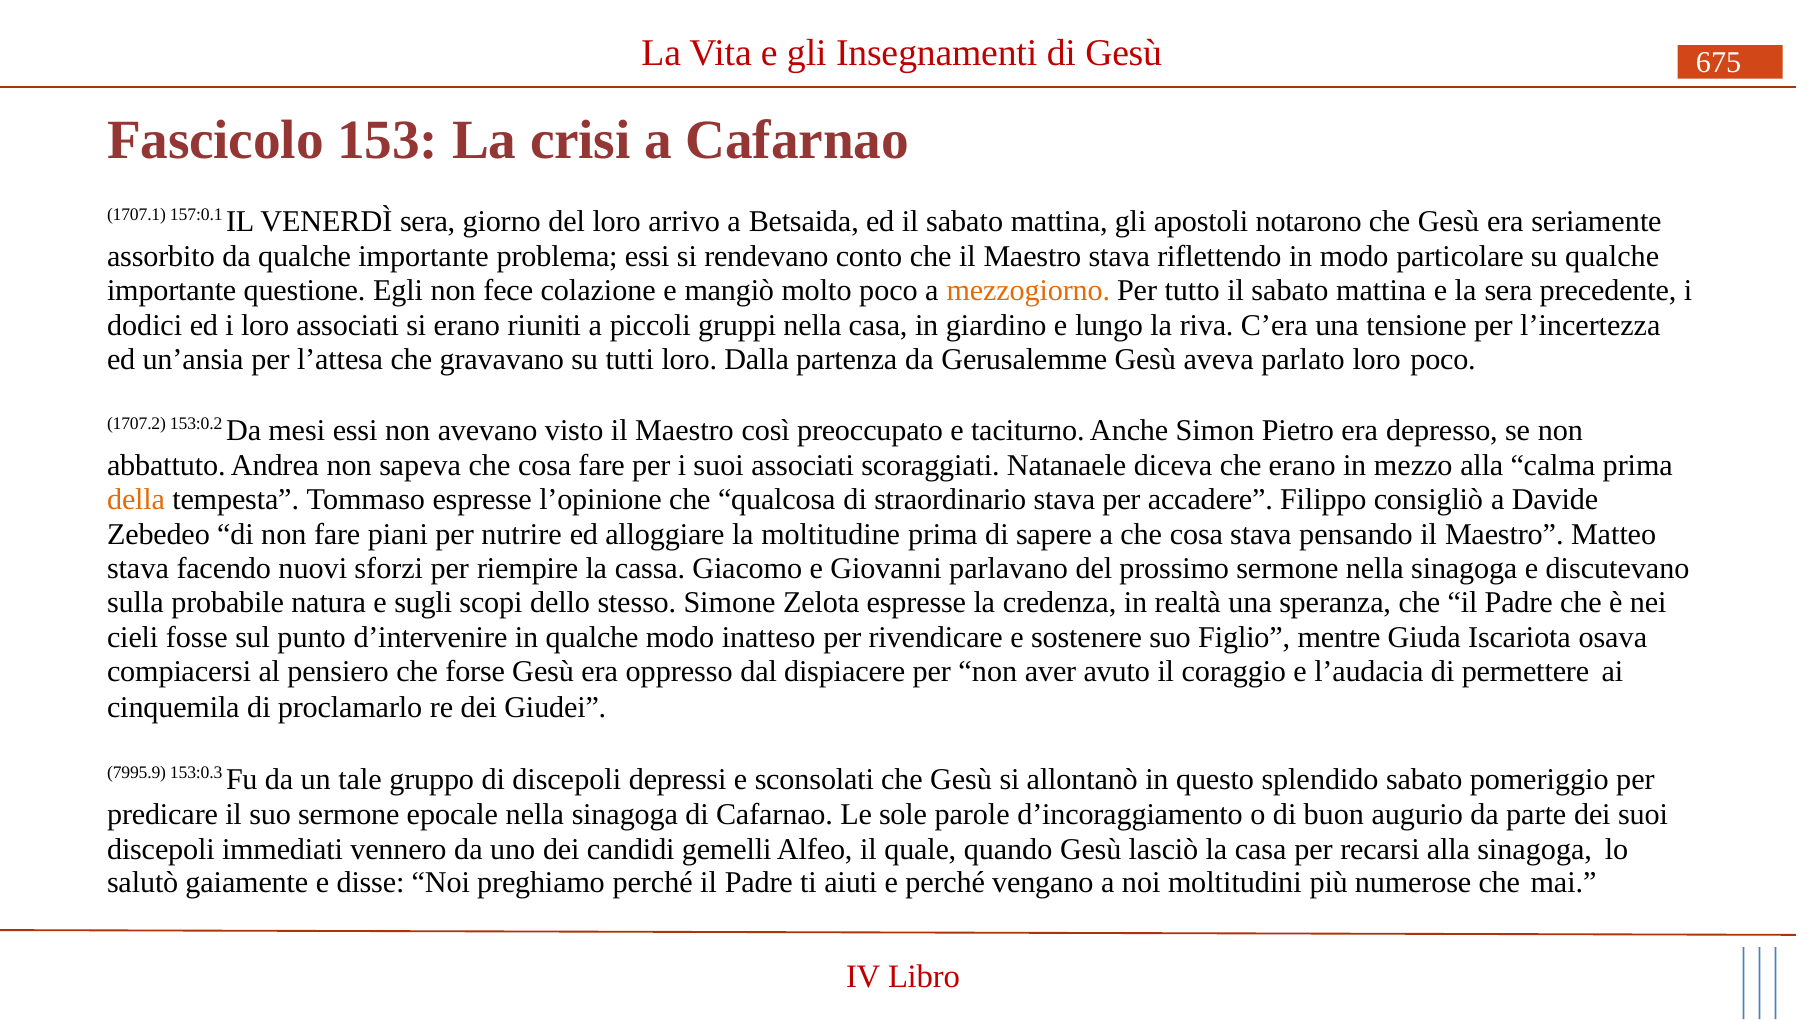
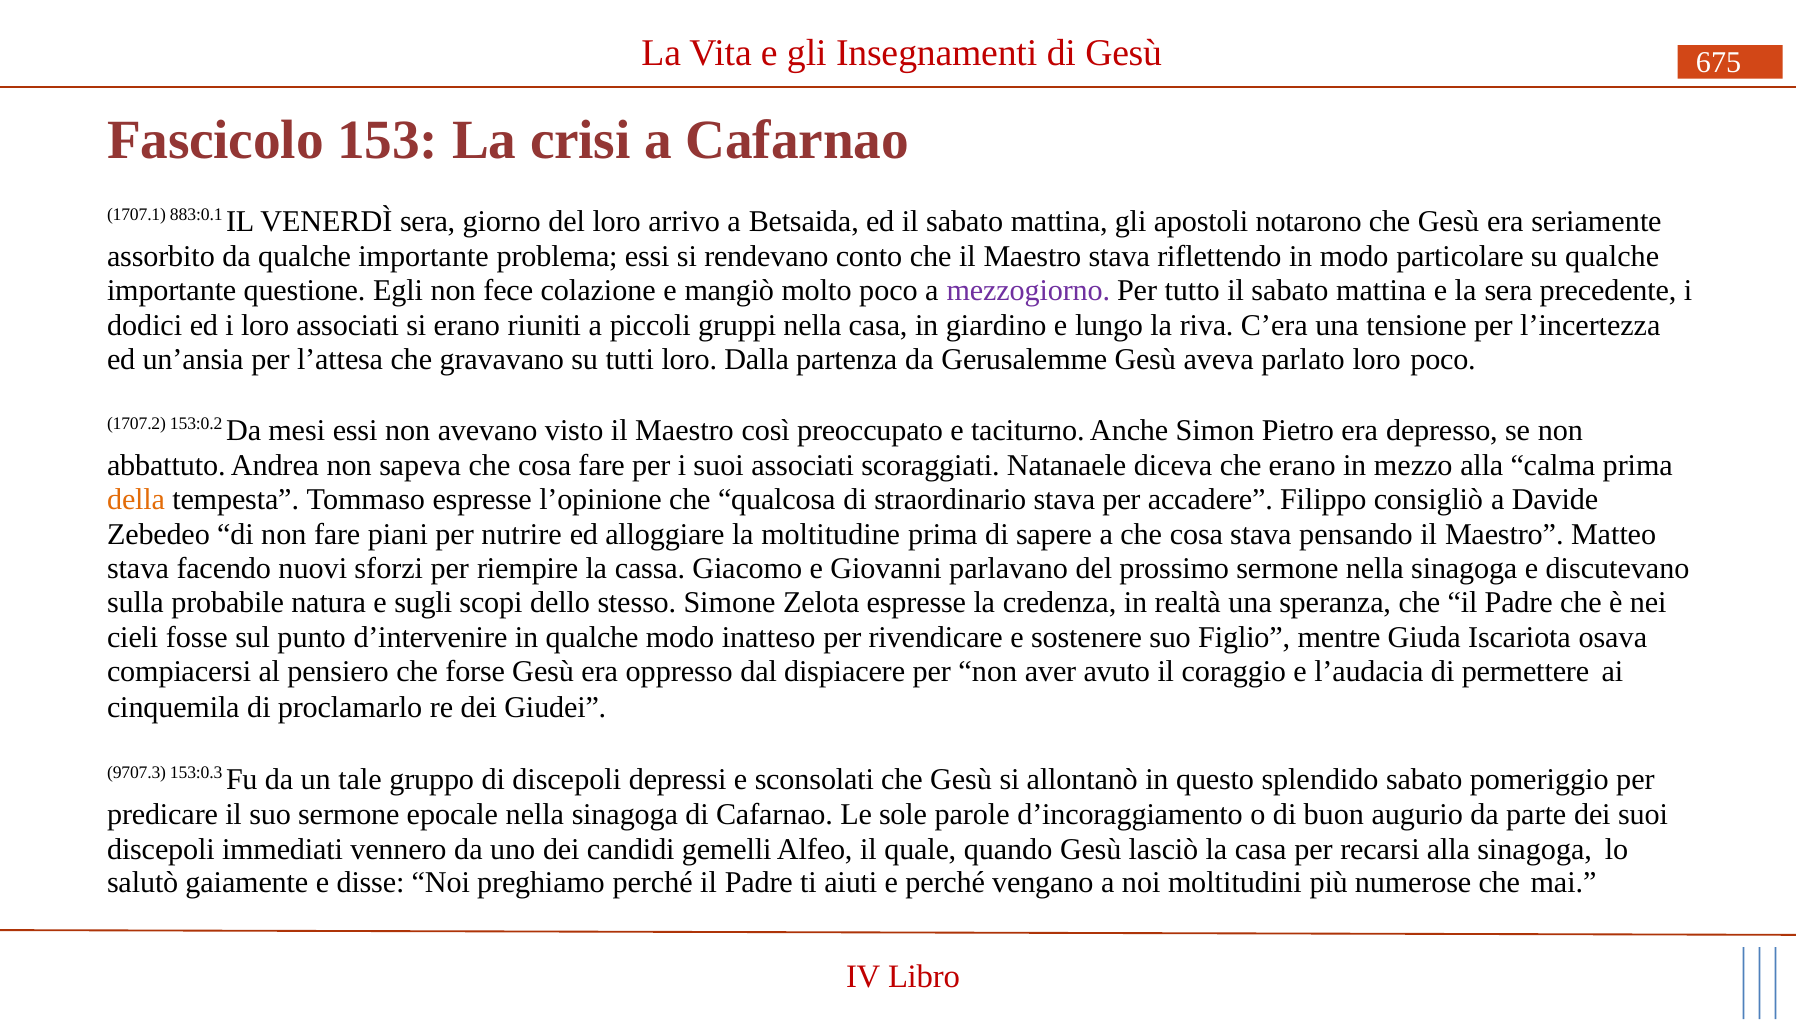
157:0.1: 157:0.1 -> 883:0.1 (196, 215)
mezzogiorno colour: orange -> purple (1028, 291)
7995.9: 7995.9 -> 9707.3 (137, 772)
